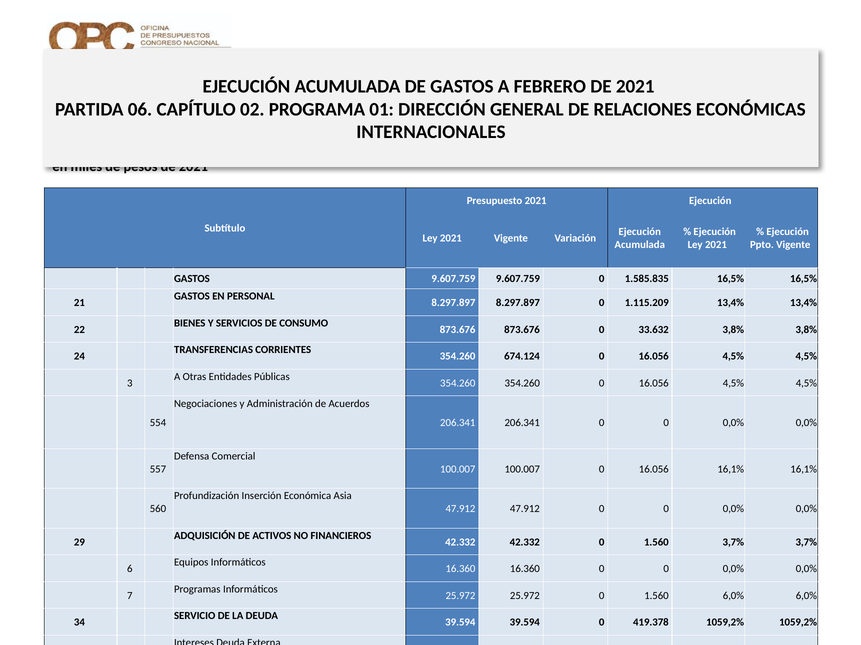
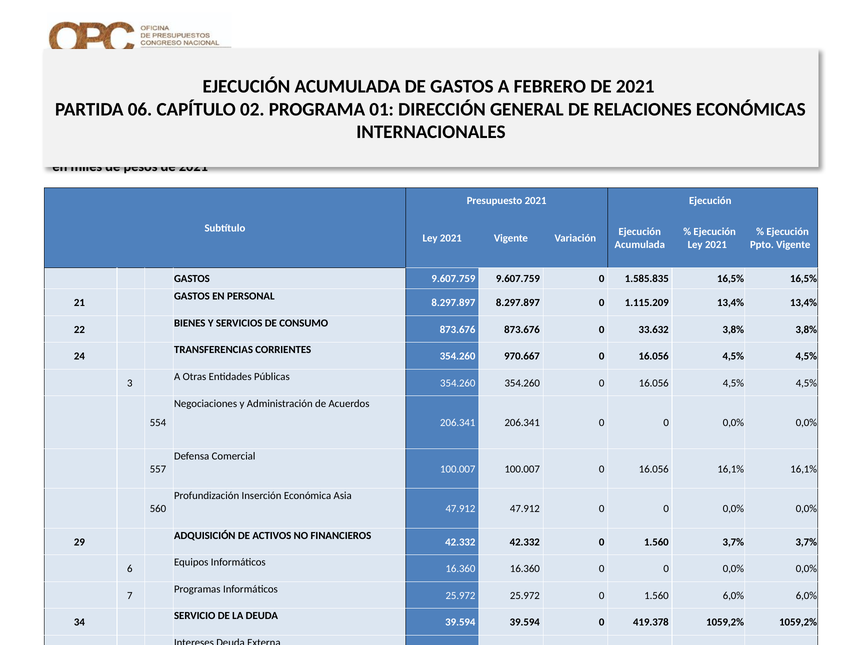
674.124: 674.124 -> 970.667 (522, 357)
